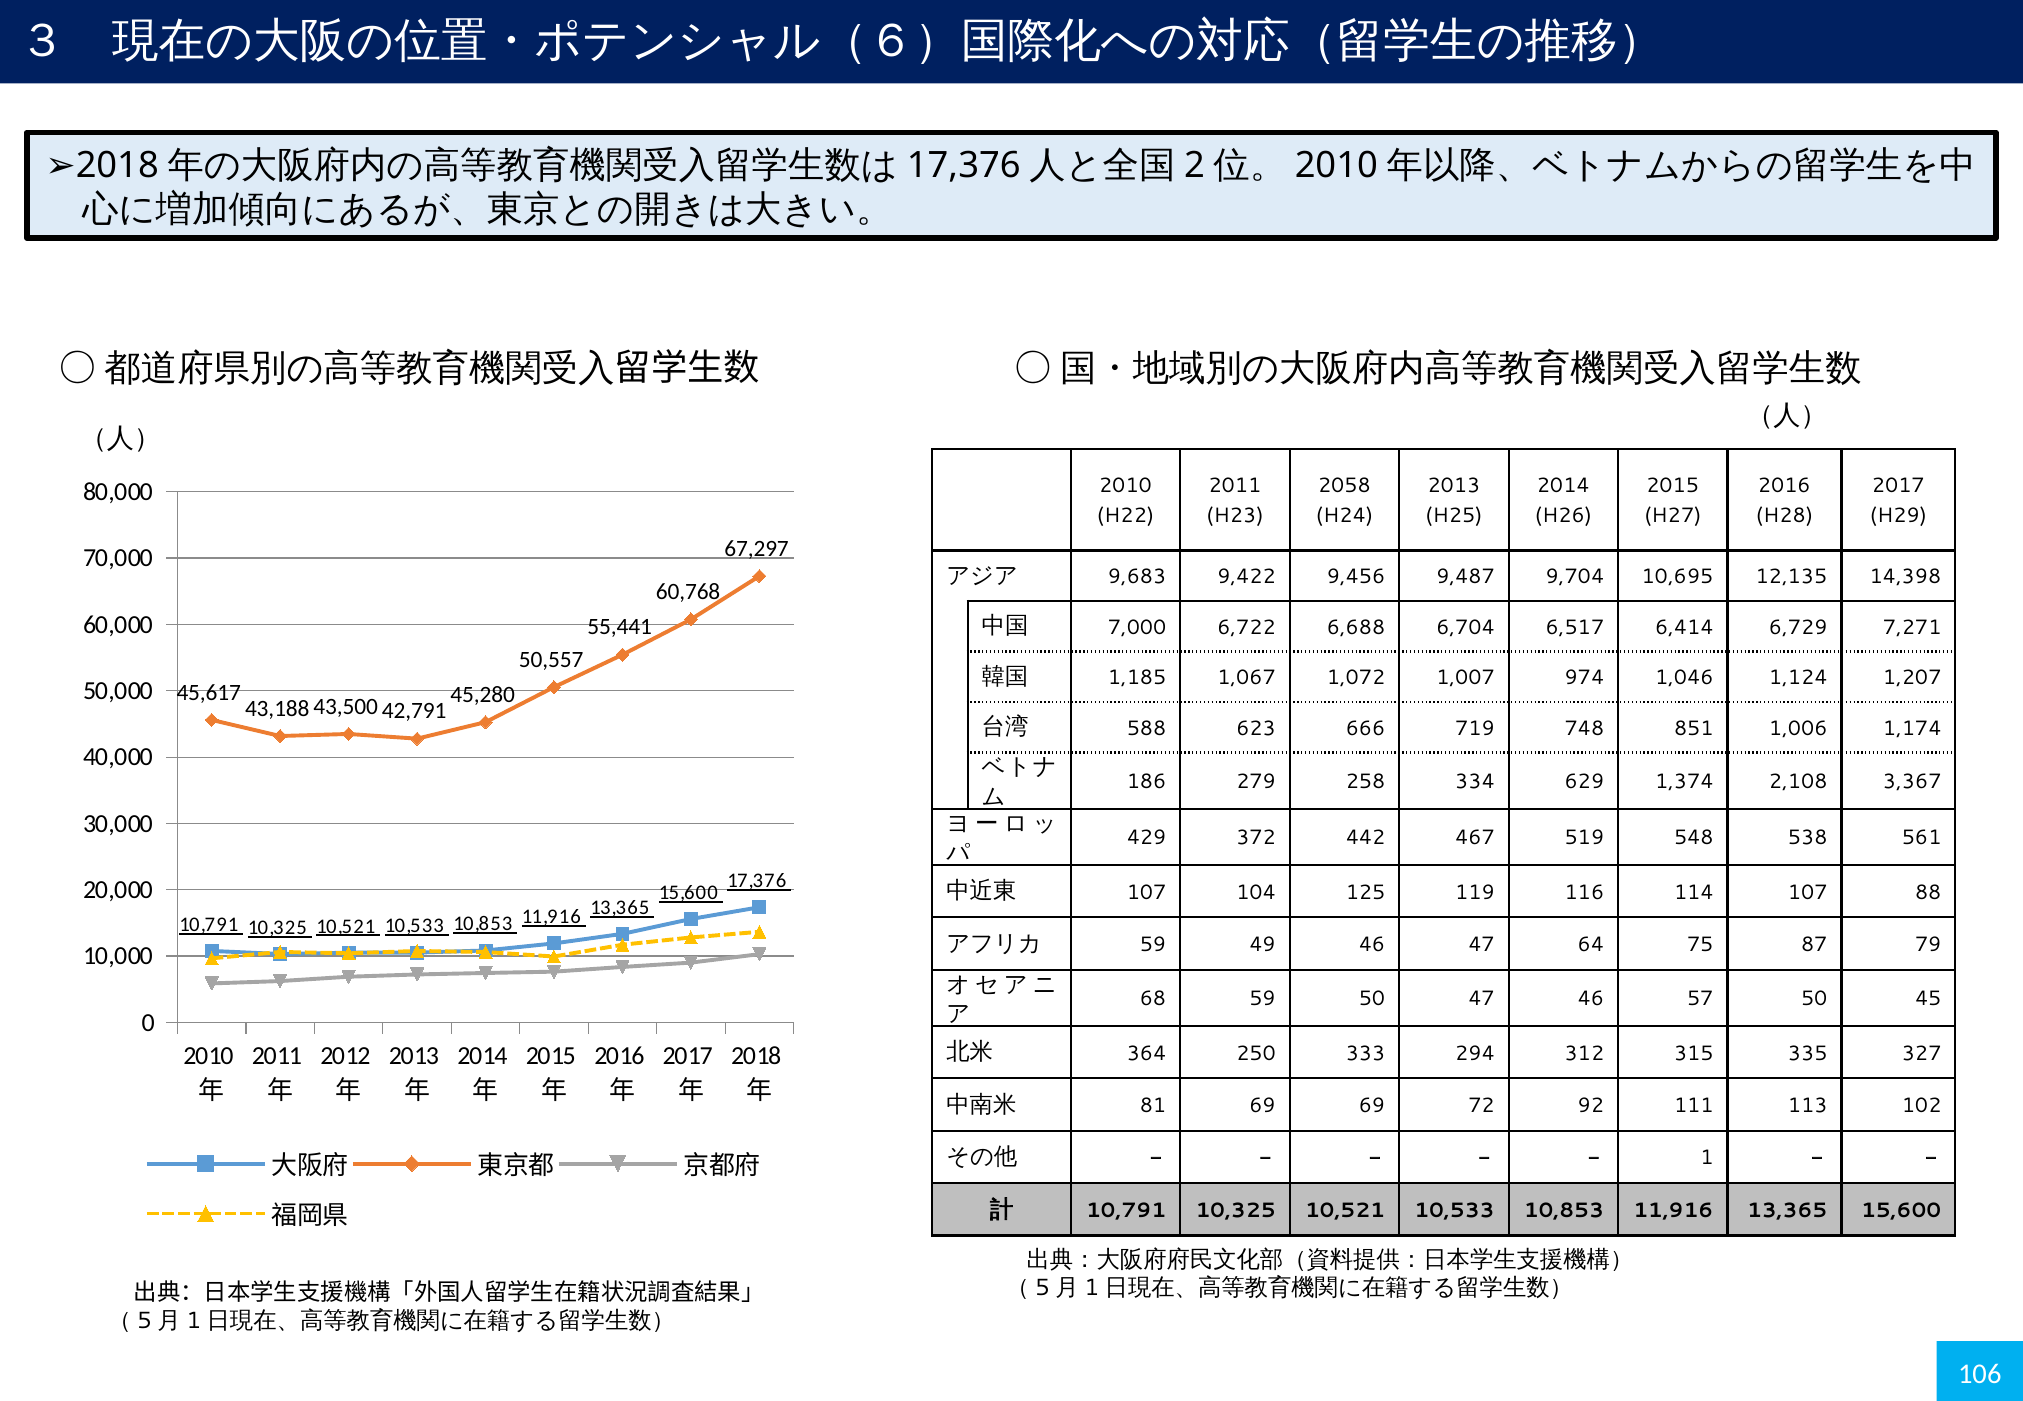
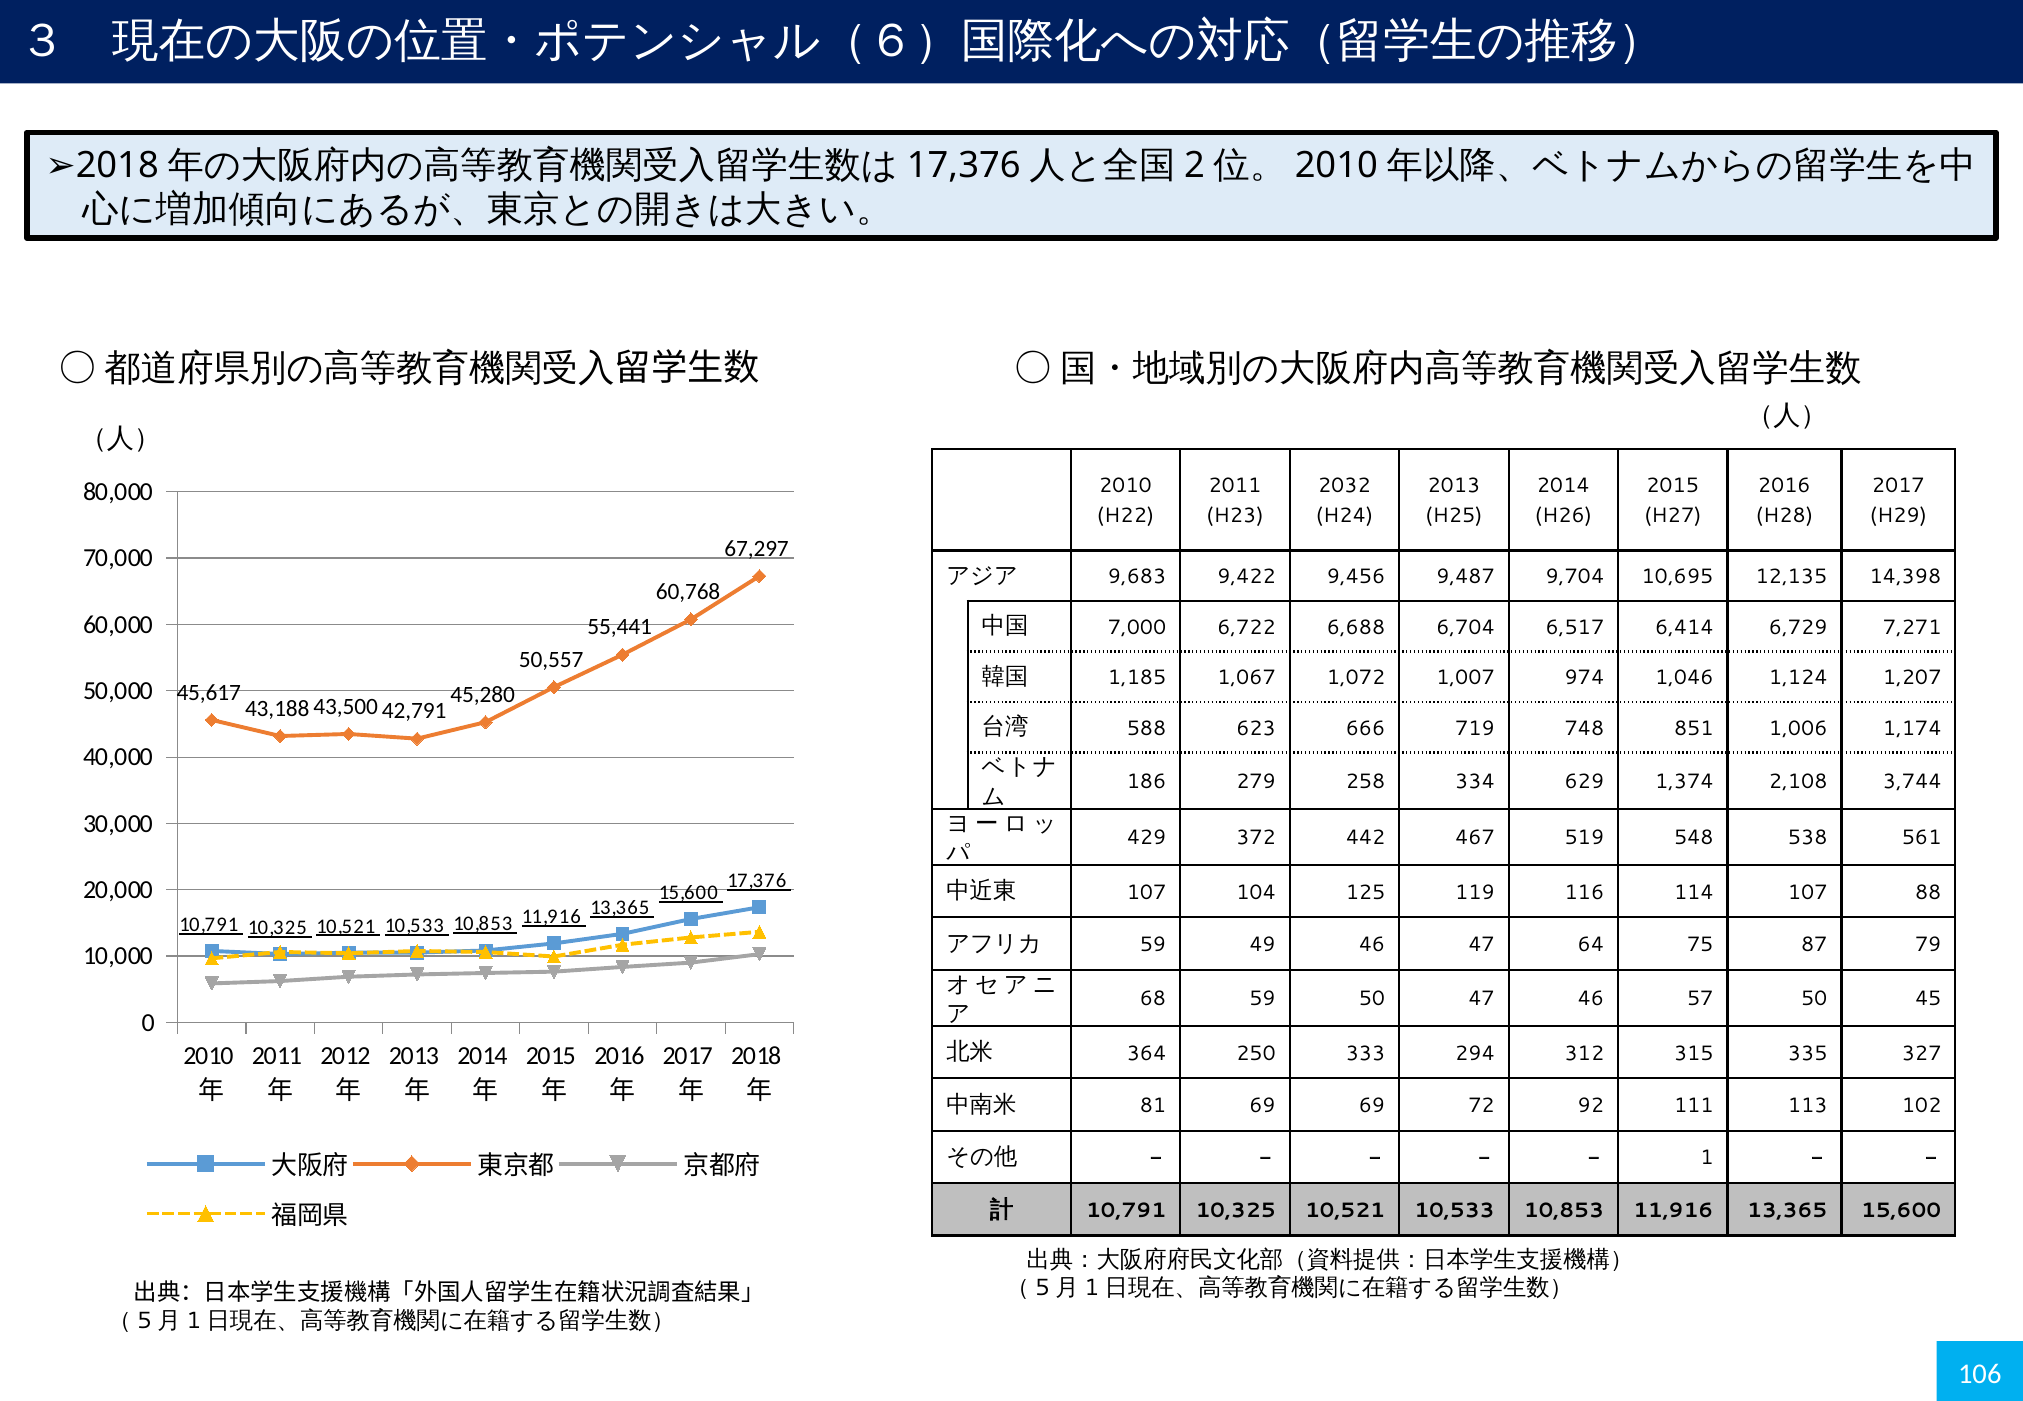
2058: 2058 -> 2032 (1344, 486)
3,367: 3,367 -> 3,744 (1912, 781)
